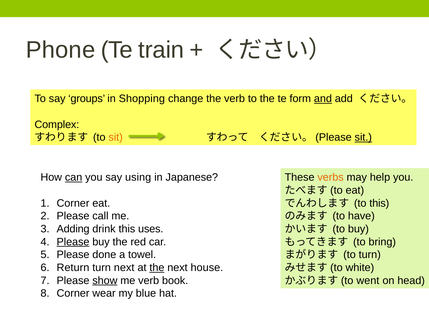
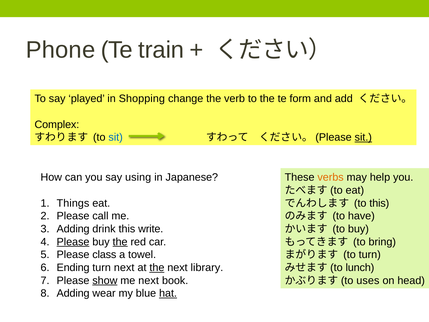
groups: groups -> played (87, 99)
and underline: present -> none (323, 99)
sit colour: orange -> blue (116, 137)
can underline: present -> none (74, 177)
Corner: Corner -> Things (73, 203)
uses: uses -> write (151, 229)
the underline: none -> present (120, 242)
done: done -> class (104, 255)
Return: Return -> Ending (73, 267)
house: house -> library (207, 267)
white: white -> lunch (360, 267)
me verb: verb -> next (149, 280)
went: went -> uses (368, 280)
Corner: Corner -> Adding (73, 293)
hat underline: none -> present (168, 293)
